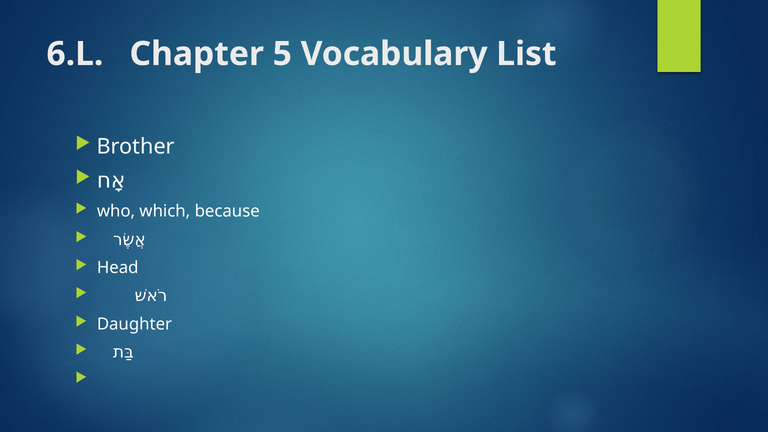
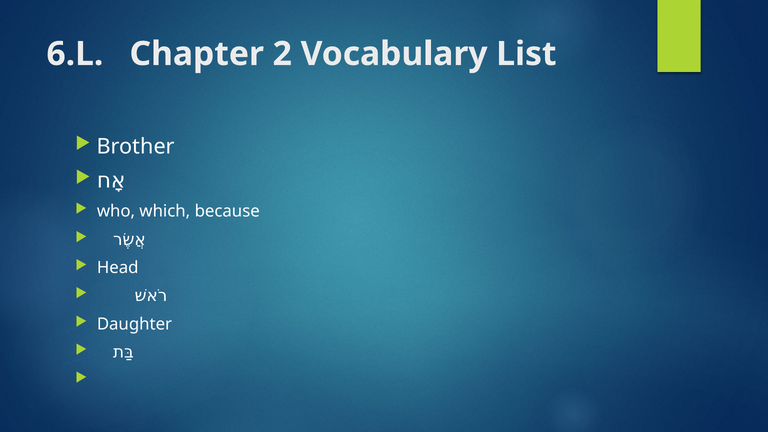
5: 5 -> 2 (282, 54)
